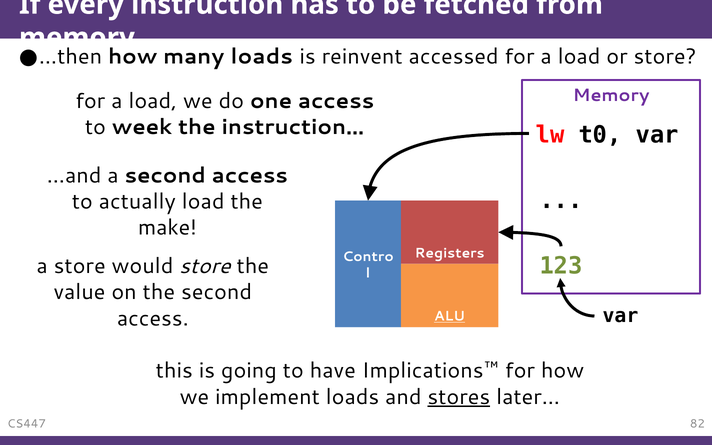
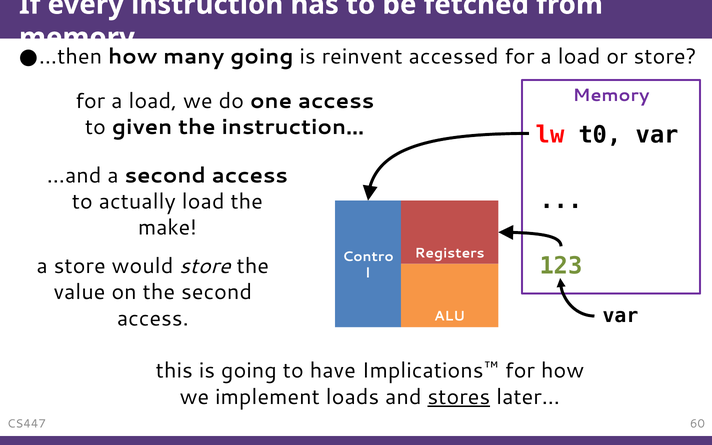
many loads: loads -> going (262, 57)
week: week -> given (142, 127)
ALU underline: present -> none (450, 316)
82: 82 -> 60 (697, 424)
